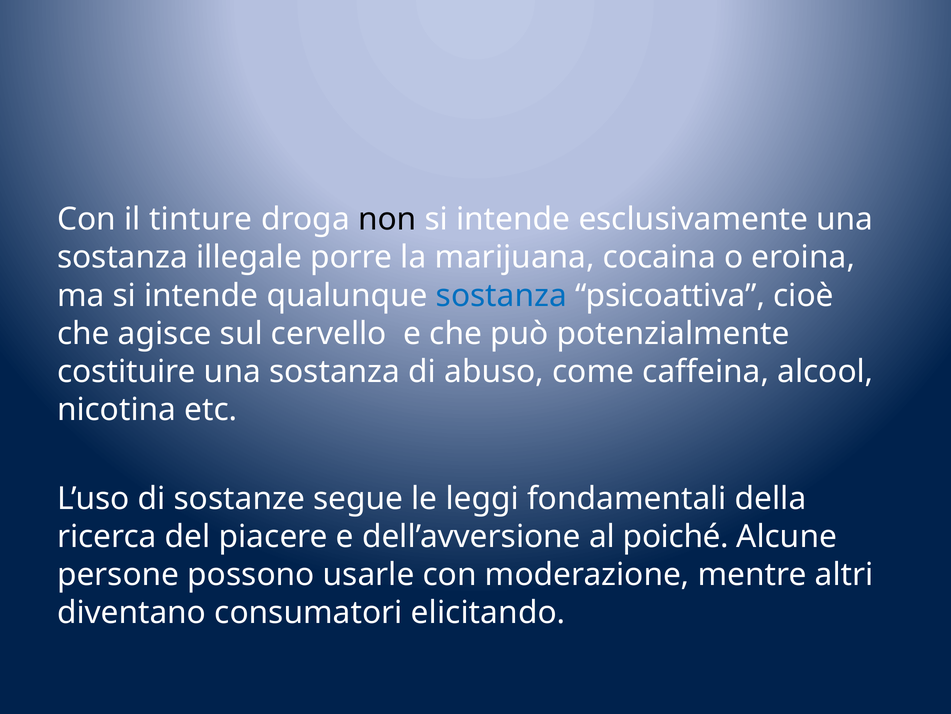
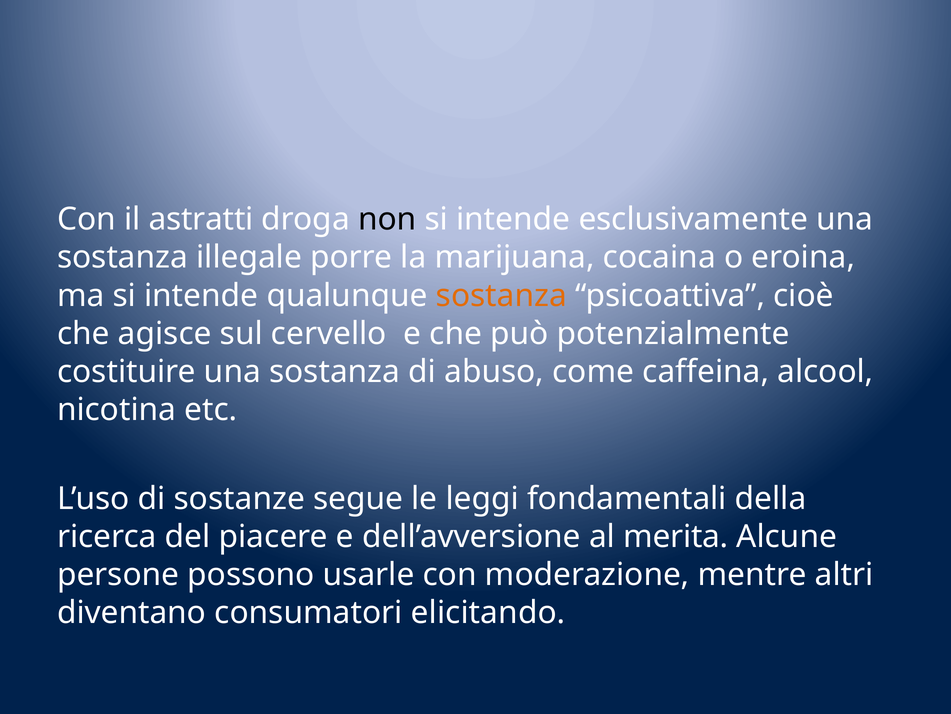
tinture: tinture -> astratti (201, 219)
sostanza colour: blue -> orange (501, 295)
poiché: poiché -> merita (676, 536)
